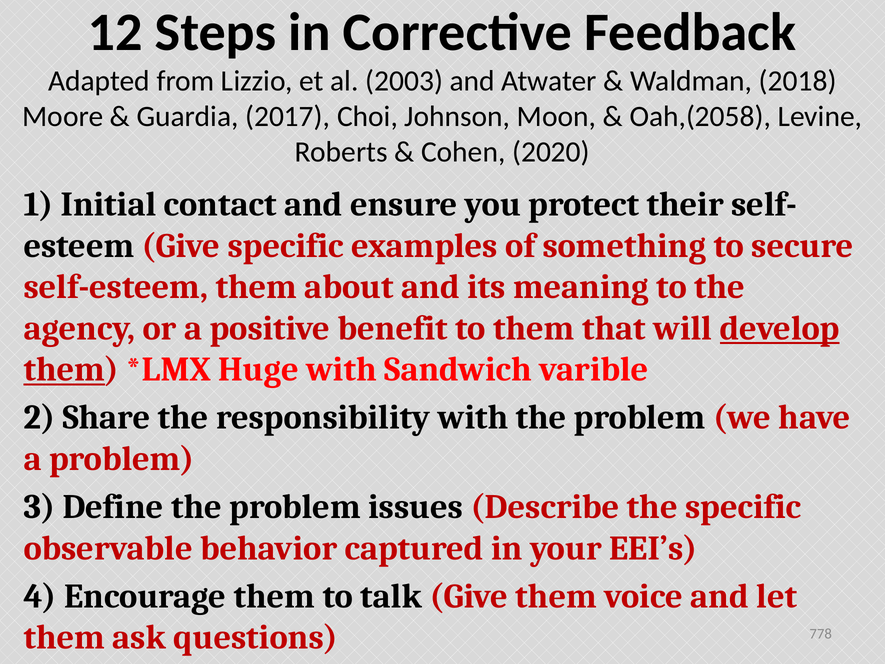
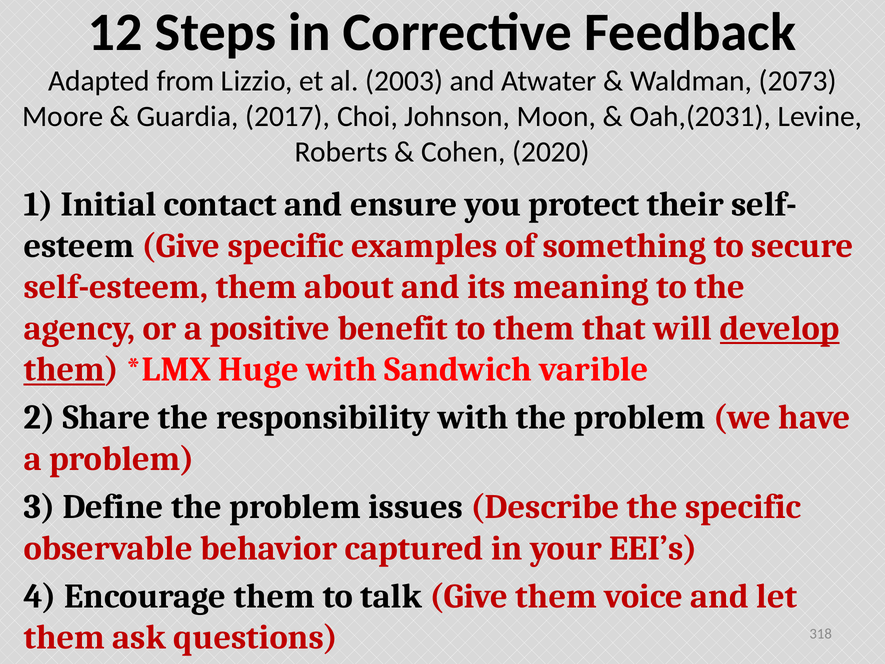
2018: 2018 -> 2073 (798, 81)
Oah,(2058: Oah,(2058 -> Oah,(2031 (700, 116)
778: 778 -> 318 (821, 634)
